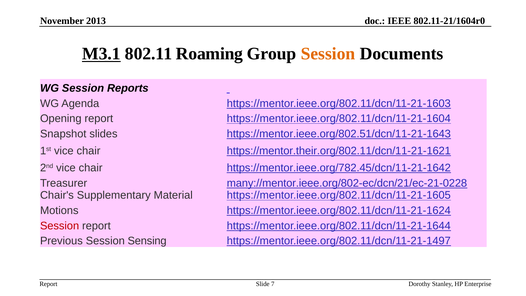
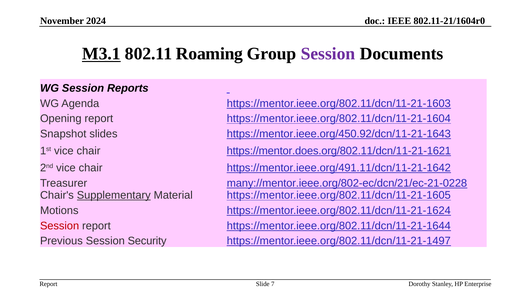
2013: 2013 -> 2024 (96, 21)
Session colour: orange -> purple (328, 54)
https://mentor.ieee.org/802.51/dcn/11-21-1643: https://mentor.ieee.org/802.51/dcn/11-21-1643 -> https://mentor.ieee.org/450.92/dcn/11-21-1643 (339, 134)
https://mentor.their.org/802.11/dcn/11-21-1621: https://mentor.their.org/802.11/dcn/11-21-1621 -> https://mentor.does.org/802.11/dcn/11-21-1621 (339, 151)
https://mentor.ieee.org/782.45/dcn/11-21-1642: https://mentor.ieee.org/782.45/dcn/11-21-1642 -> https://mentor.ieee.org/491.11/dcn/11-21-1642 (339, 168)
Supplementary underline: none -> present (114, 195)
Sensing: Sensing -> Security (147, 241)
